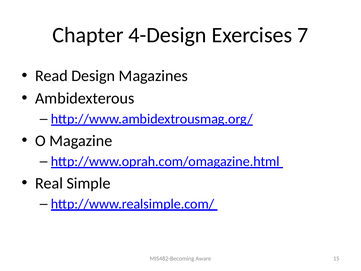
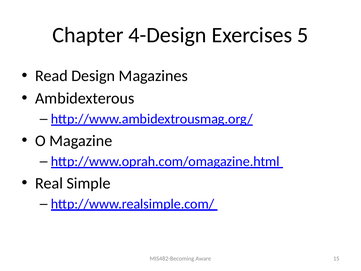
7: 7 -> 5 (303, 35)
